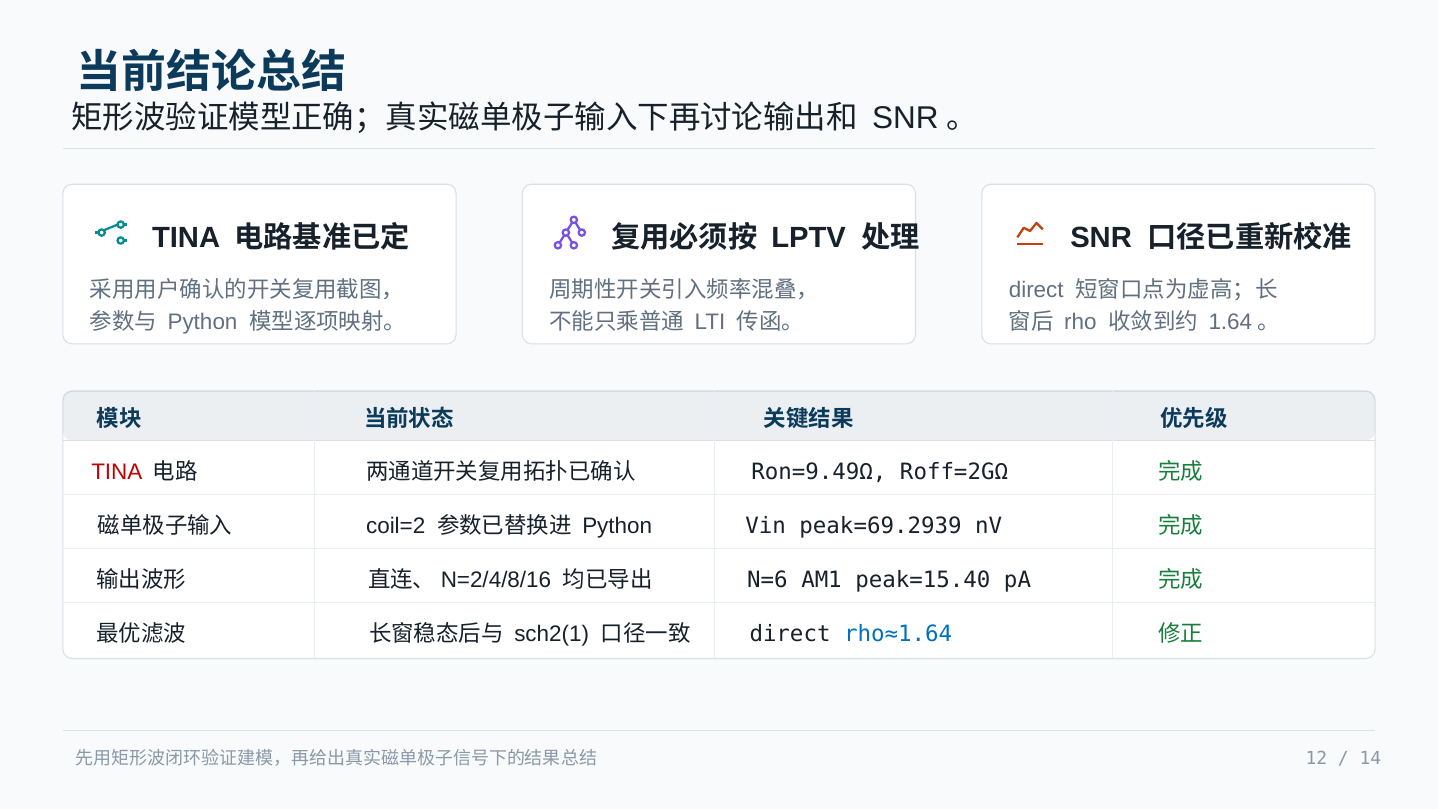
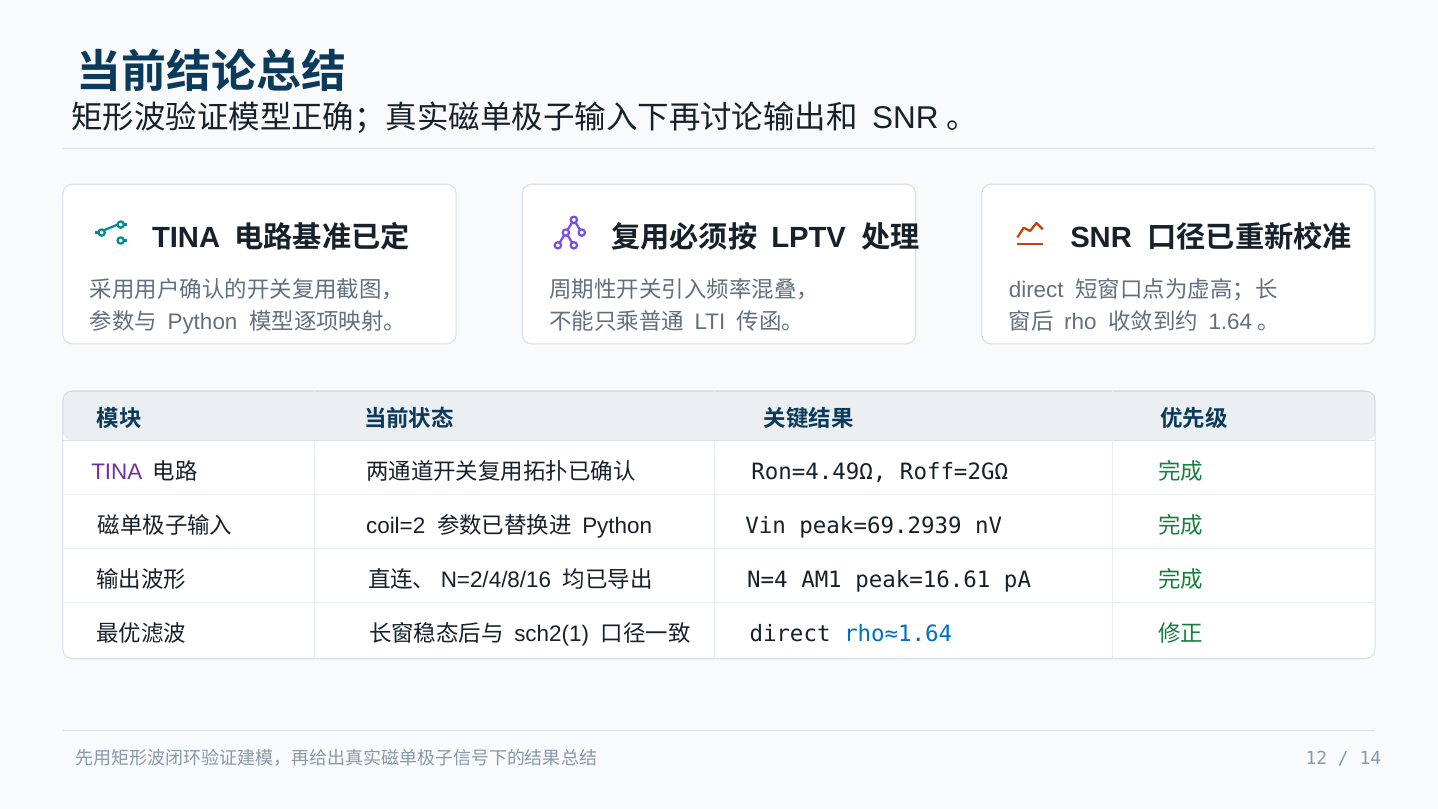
TINA colour: red -> purple (117, 472)
Ron=9.49Ω: Ron=9.49Ω -> Ron=4.49Ω (819, 472)
N=6: N=6 -> N=4 (767, 580)
peak=15.40: peak=15.40 -> peak=16.61 (923, 580)
